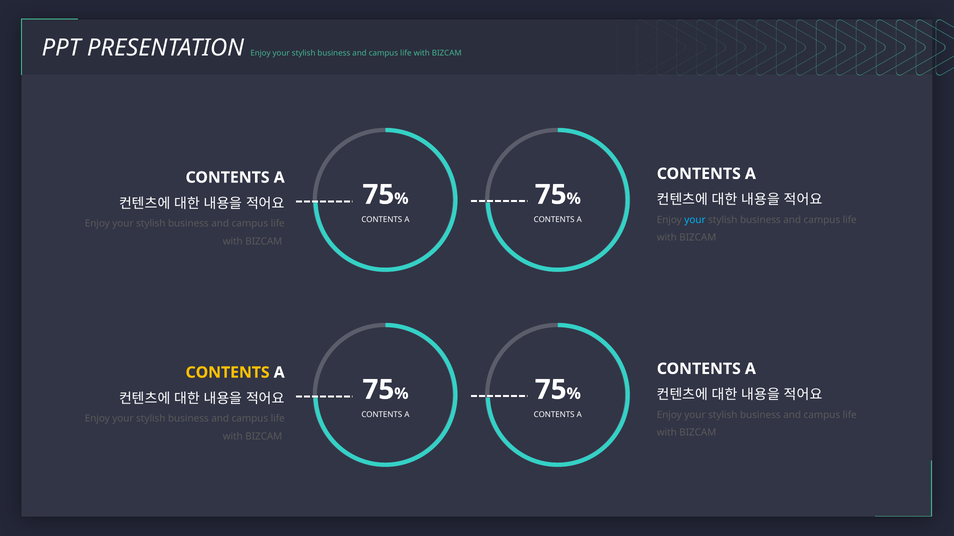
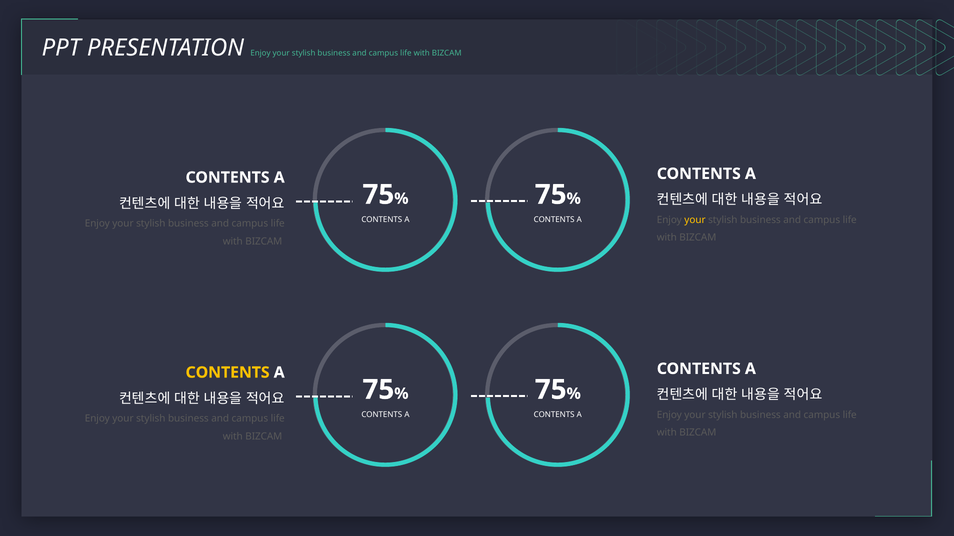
your colour: light blue -> yellow (695, 220)
